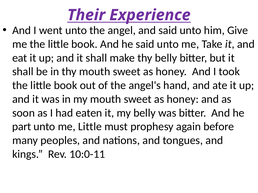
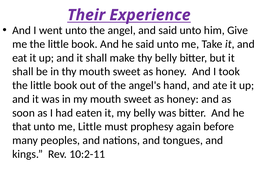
part: part -> that (22, 127)
10:0-11: 10:0-11 -> 10:2-11 (87, 154)
